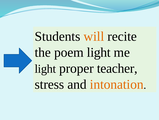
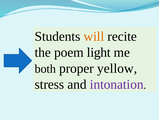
light: light -> both (45, 68)
teacher: teacher -> yellow (117, 68)
intonation colour: orange -> purple (117, 84)
